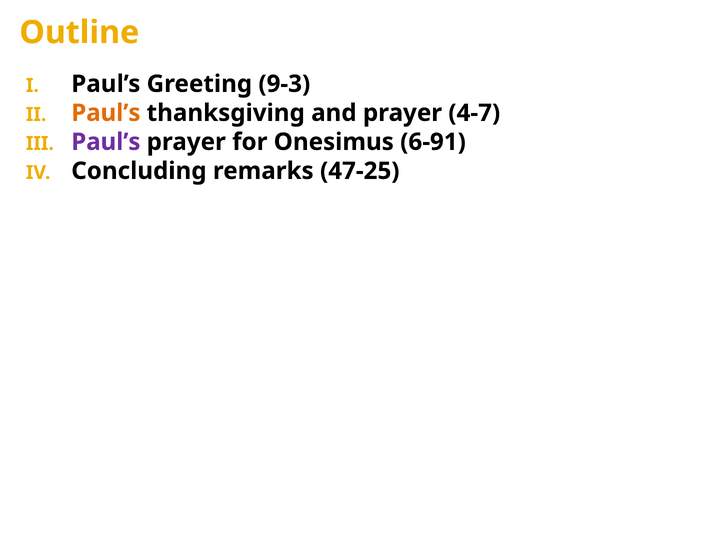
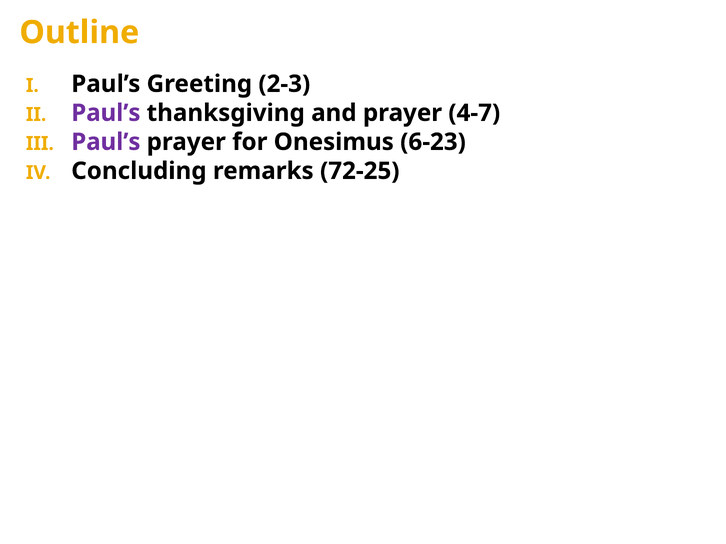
9-3: 9-3 -> 2-3 (284, 84)
Paul’s colour: orange -> purple (106, 113)
6-91: 6-91 -> 6-23 (433, 142)
47-25: 47-25 -> 72-25 (360, 171)
